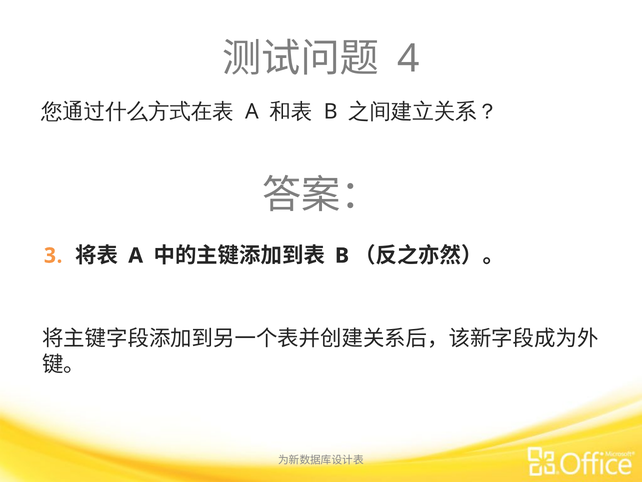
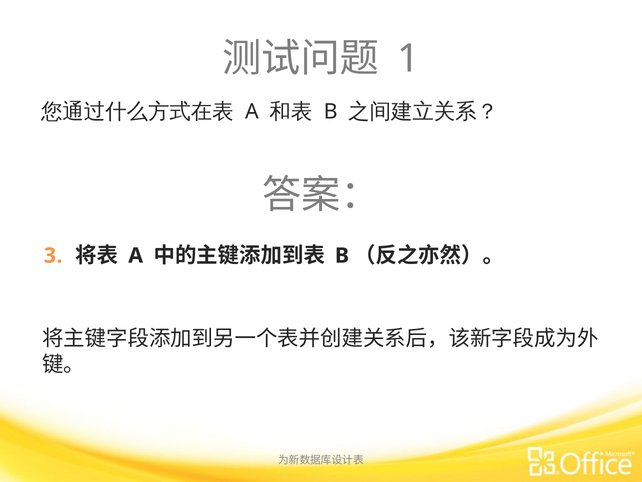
4: 4 -> 1 (409, 59)
